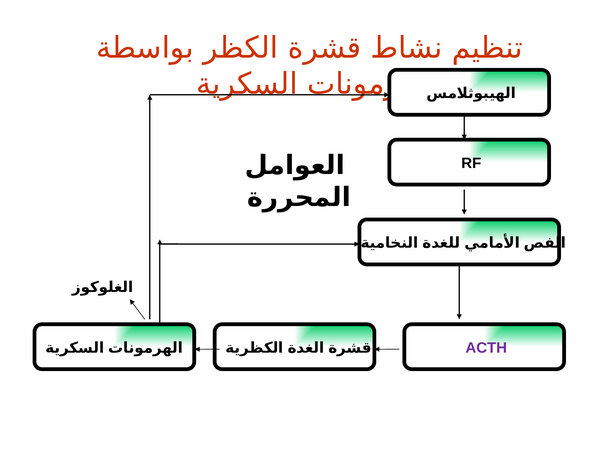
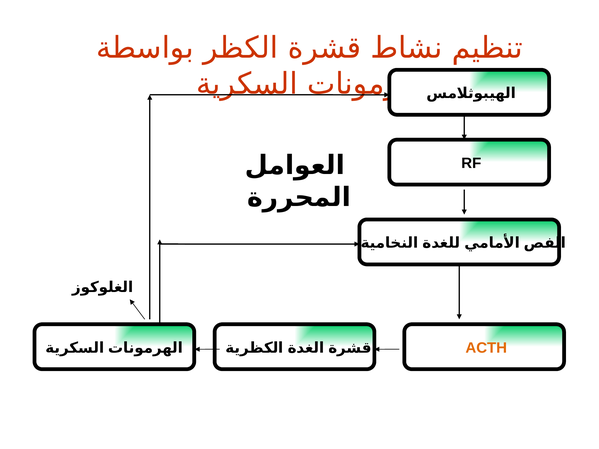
ACTH colour: purple -> orange (486, 348)
